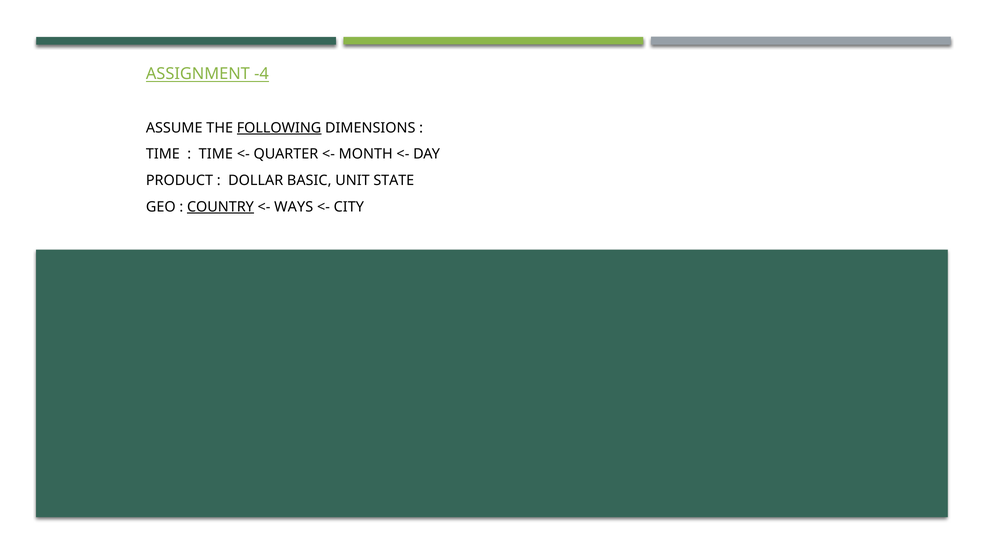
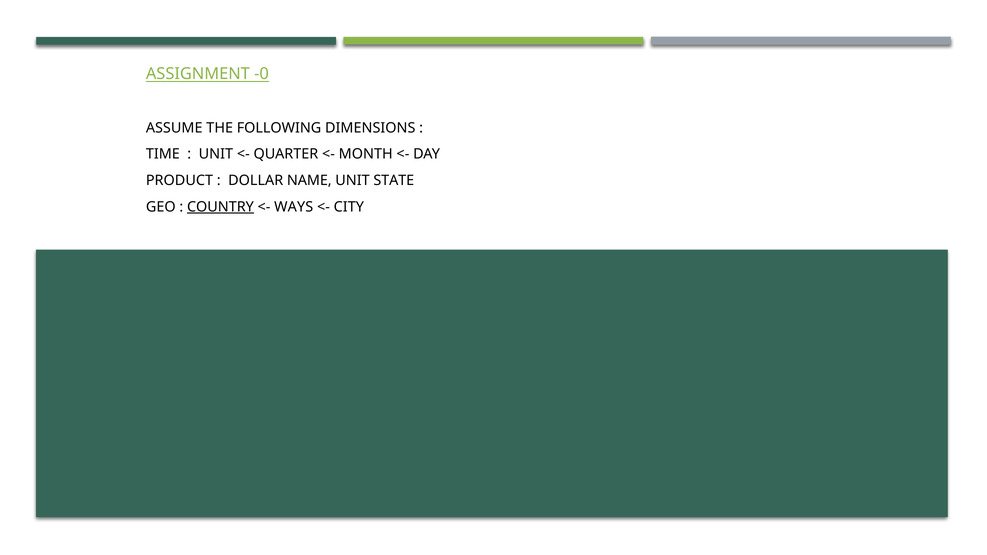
-4: -4 -> -0 (261, 74)
FOLLOWING underline: present -> none (279, 128)
TIME: TIME -> UNIT (216, 154)
BASIC: BASIC -> NAME (309, 181)
